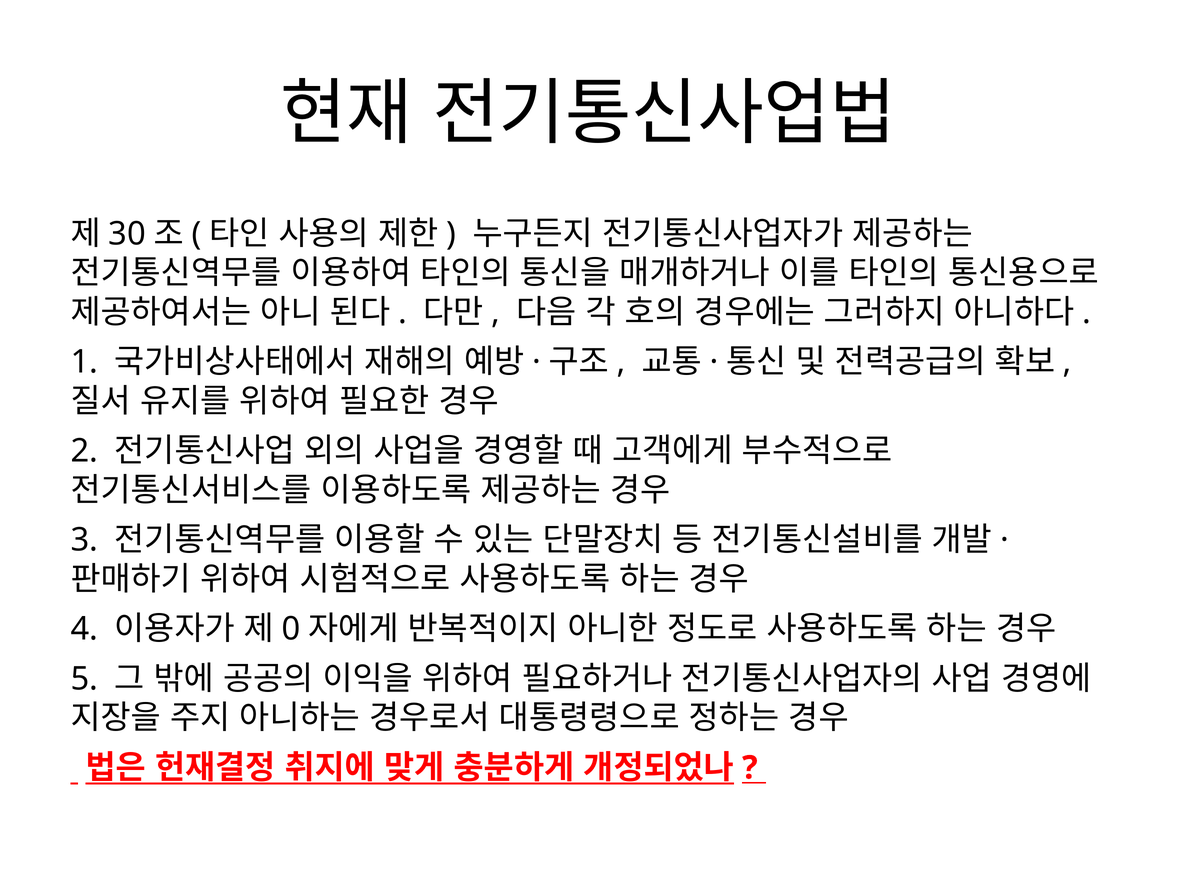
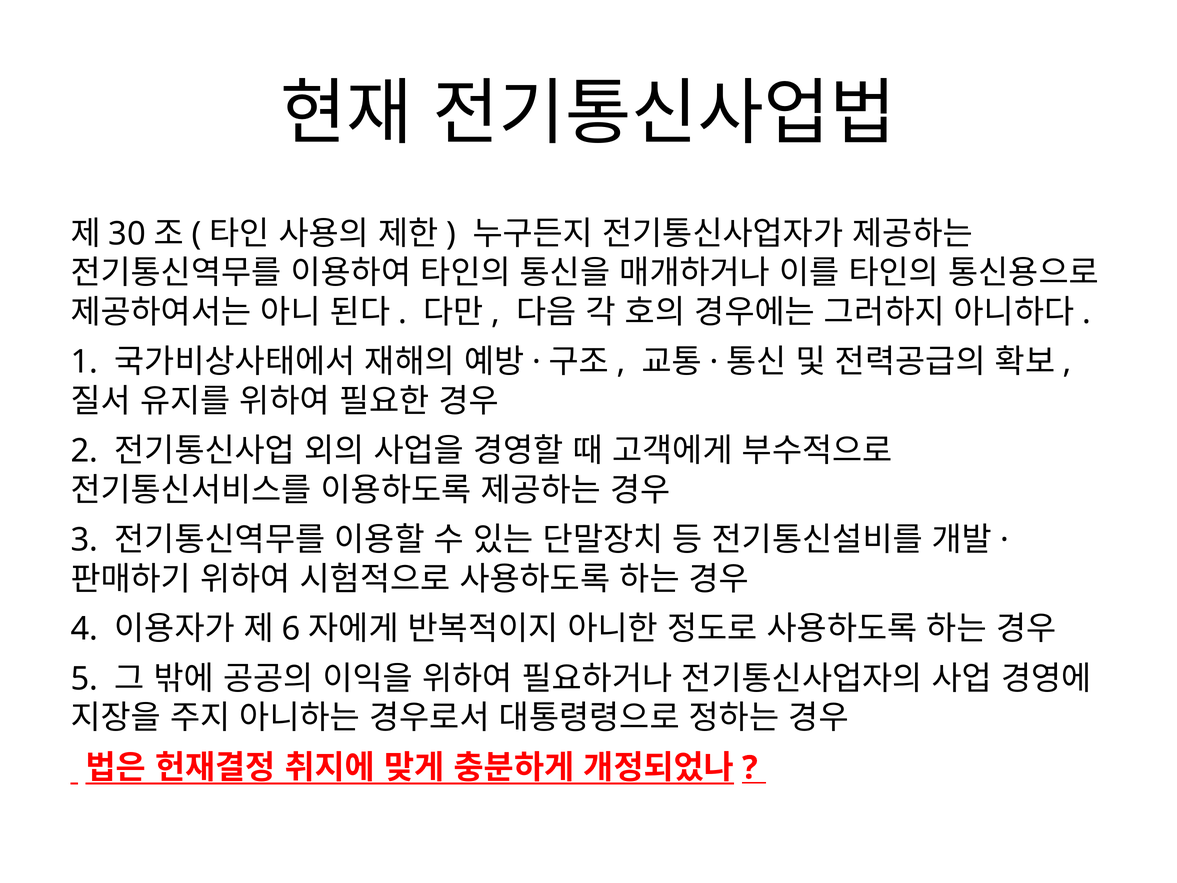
0: 0 -> 6 (291, 629)
